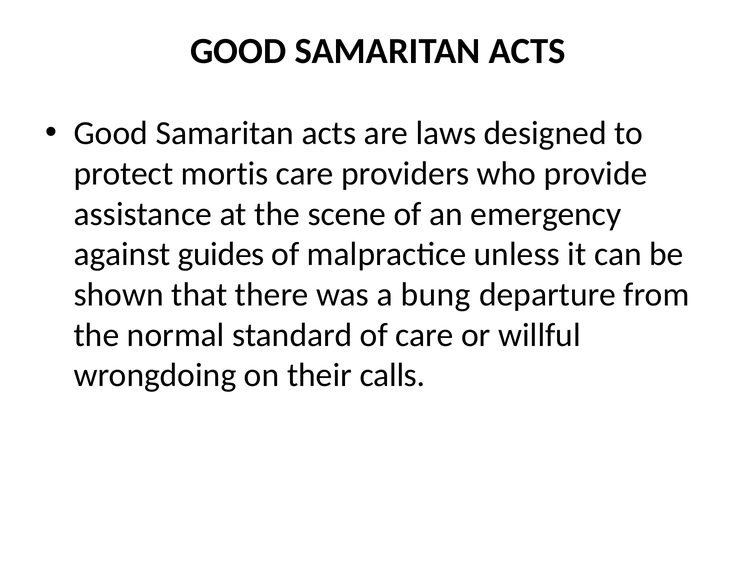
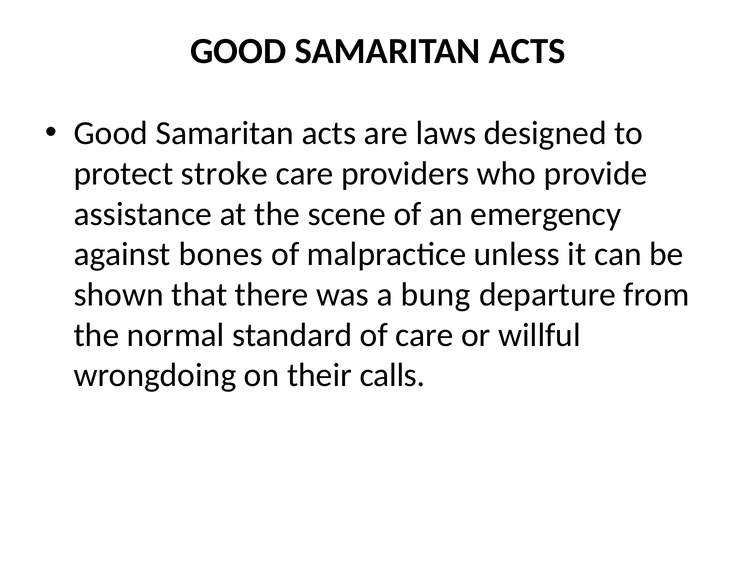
mortis: mortis -> stroke (224, 174)
guides: guides -> bones (221, 254)
